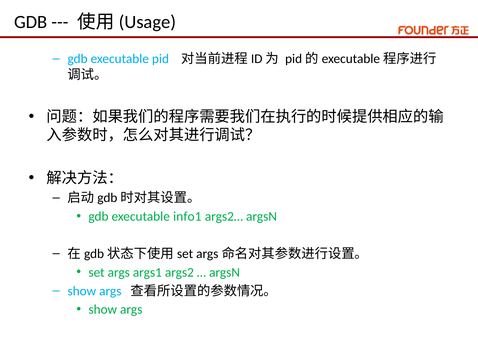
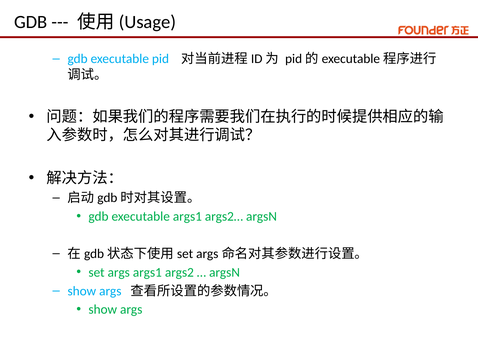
executable info1: info1 -> args1 (187, 216)
